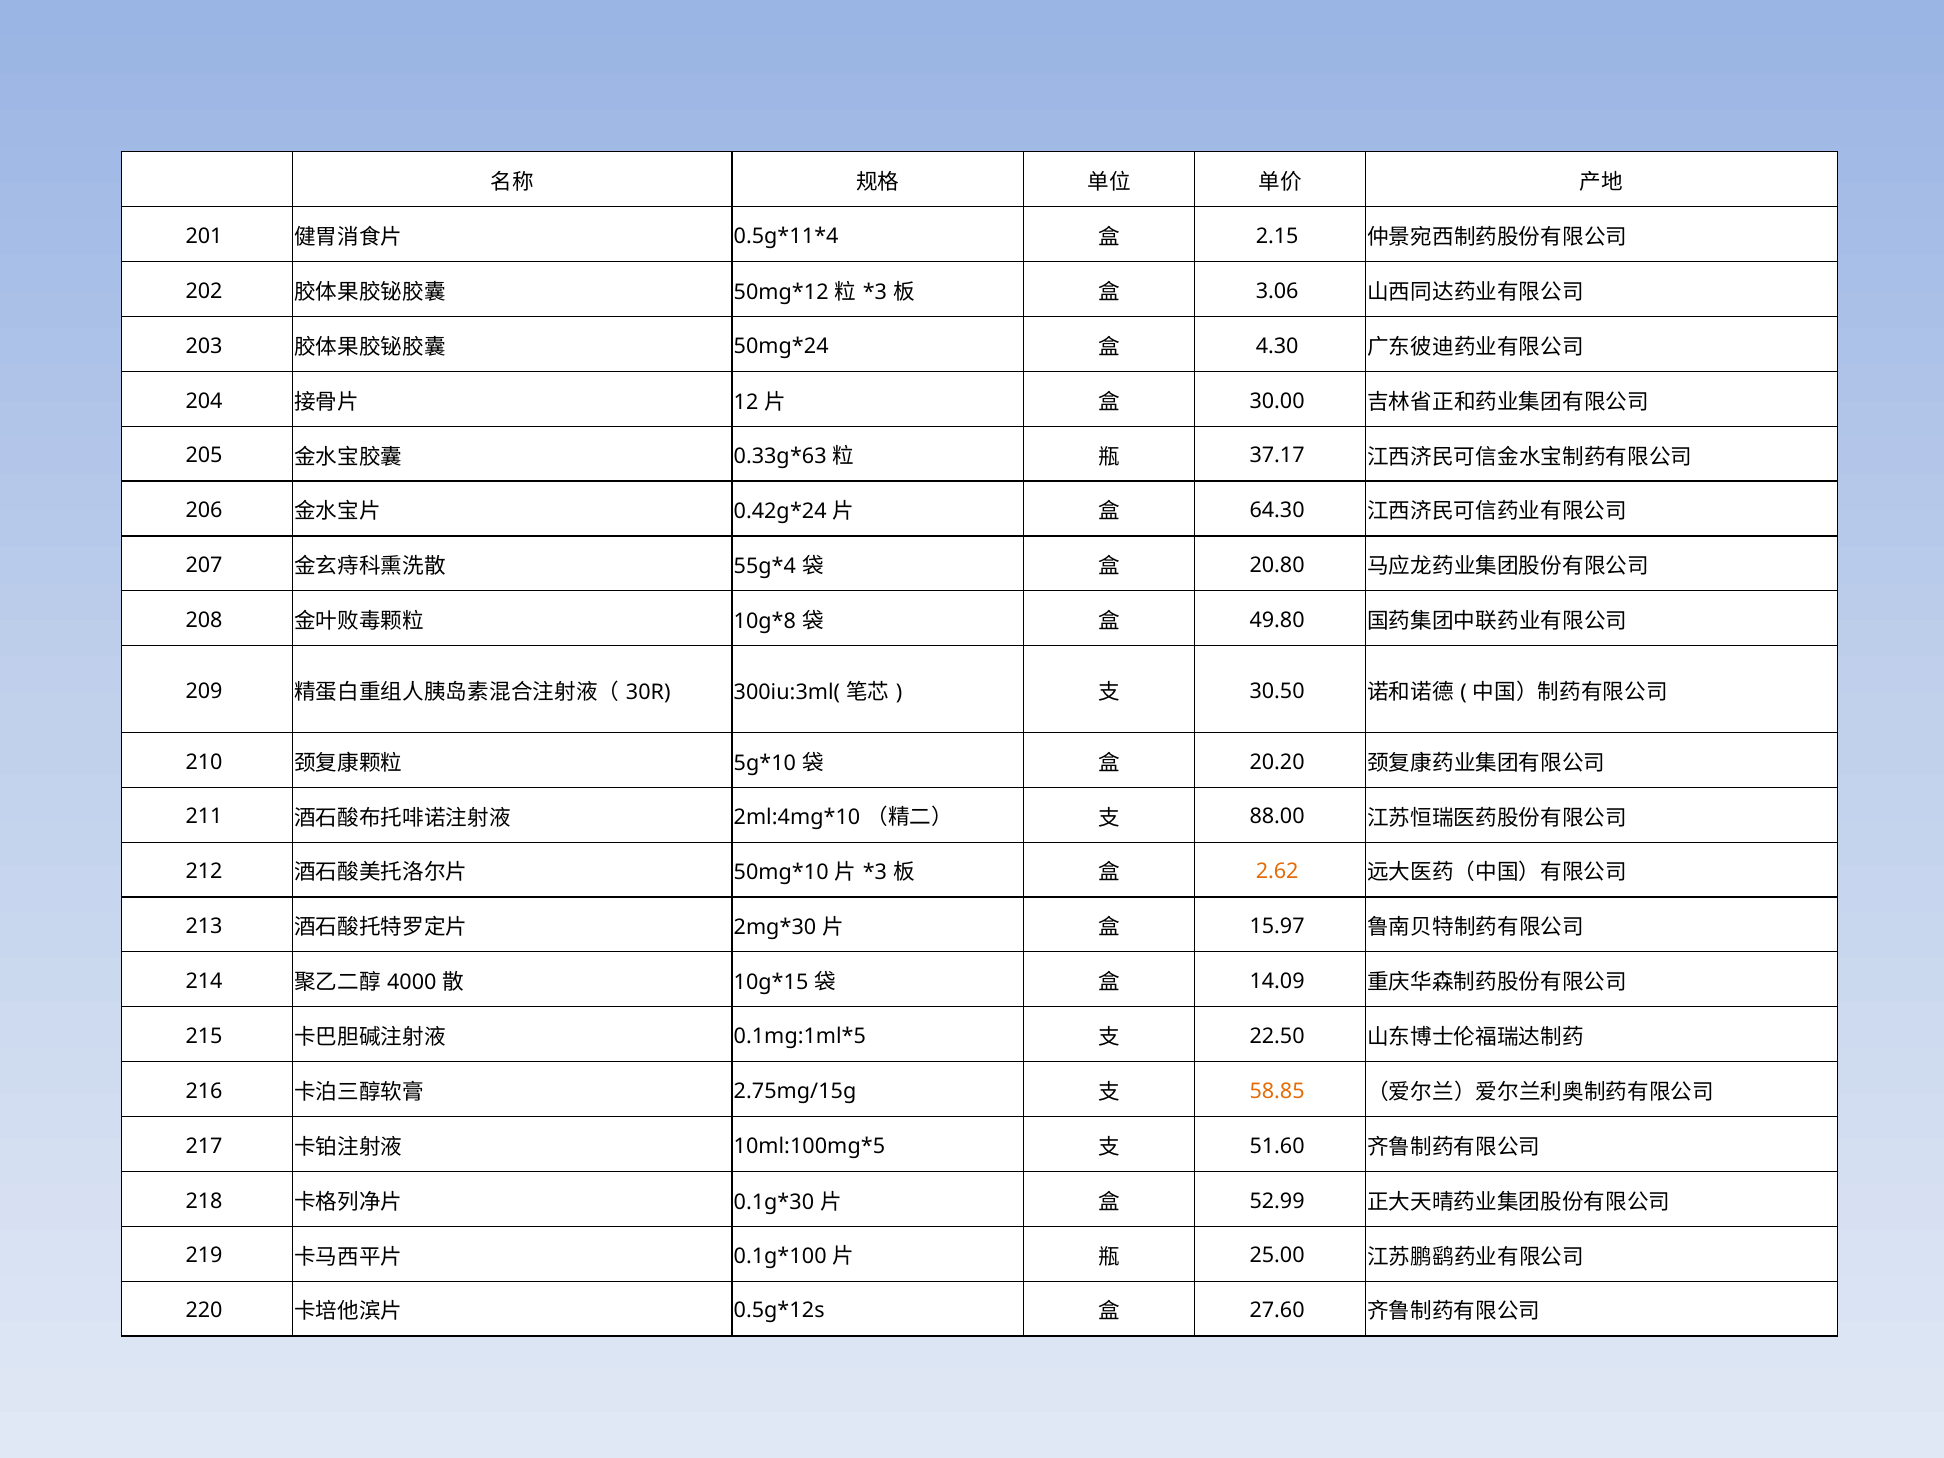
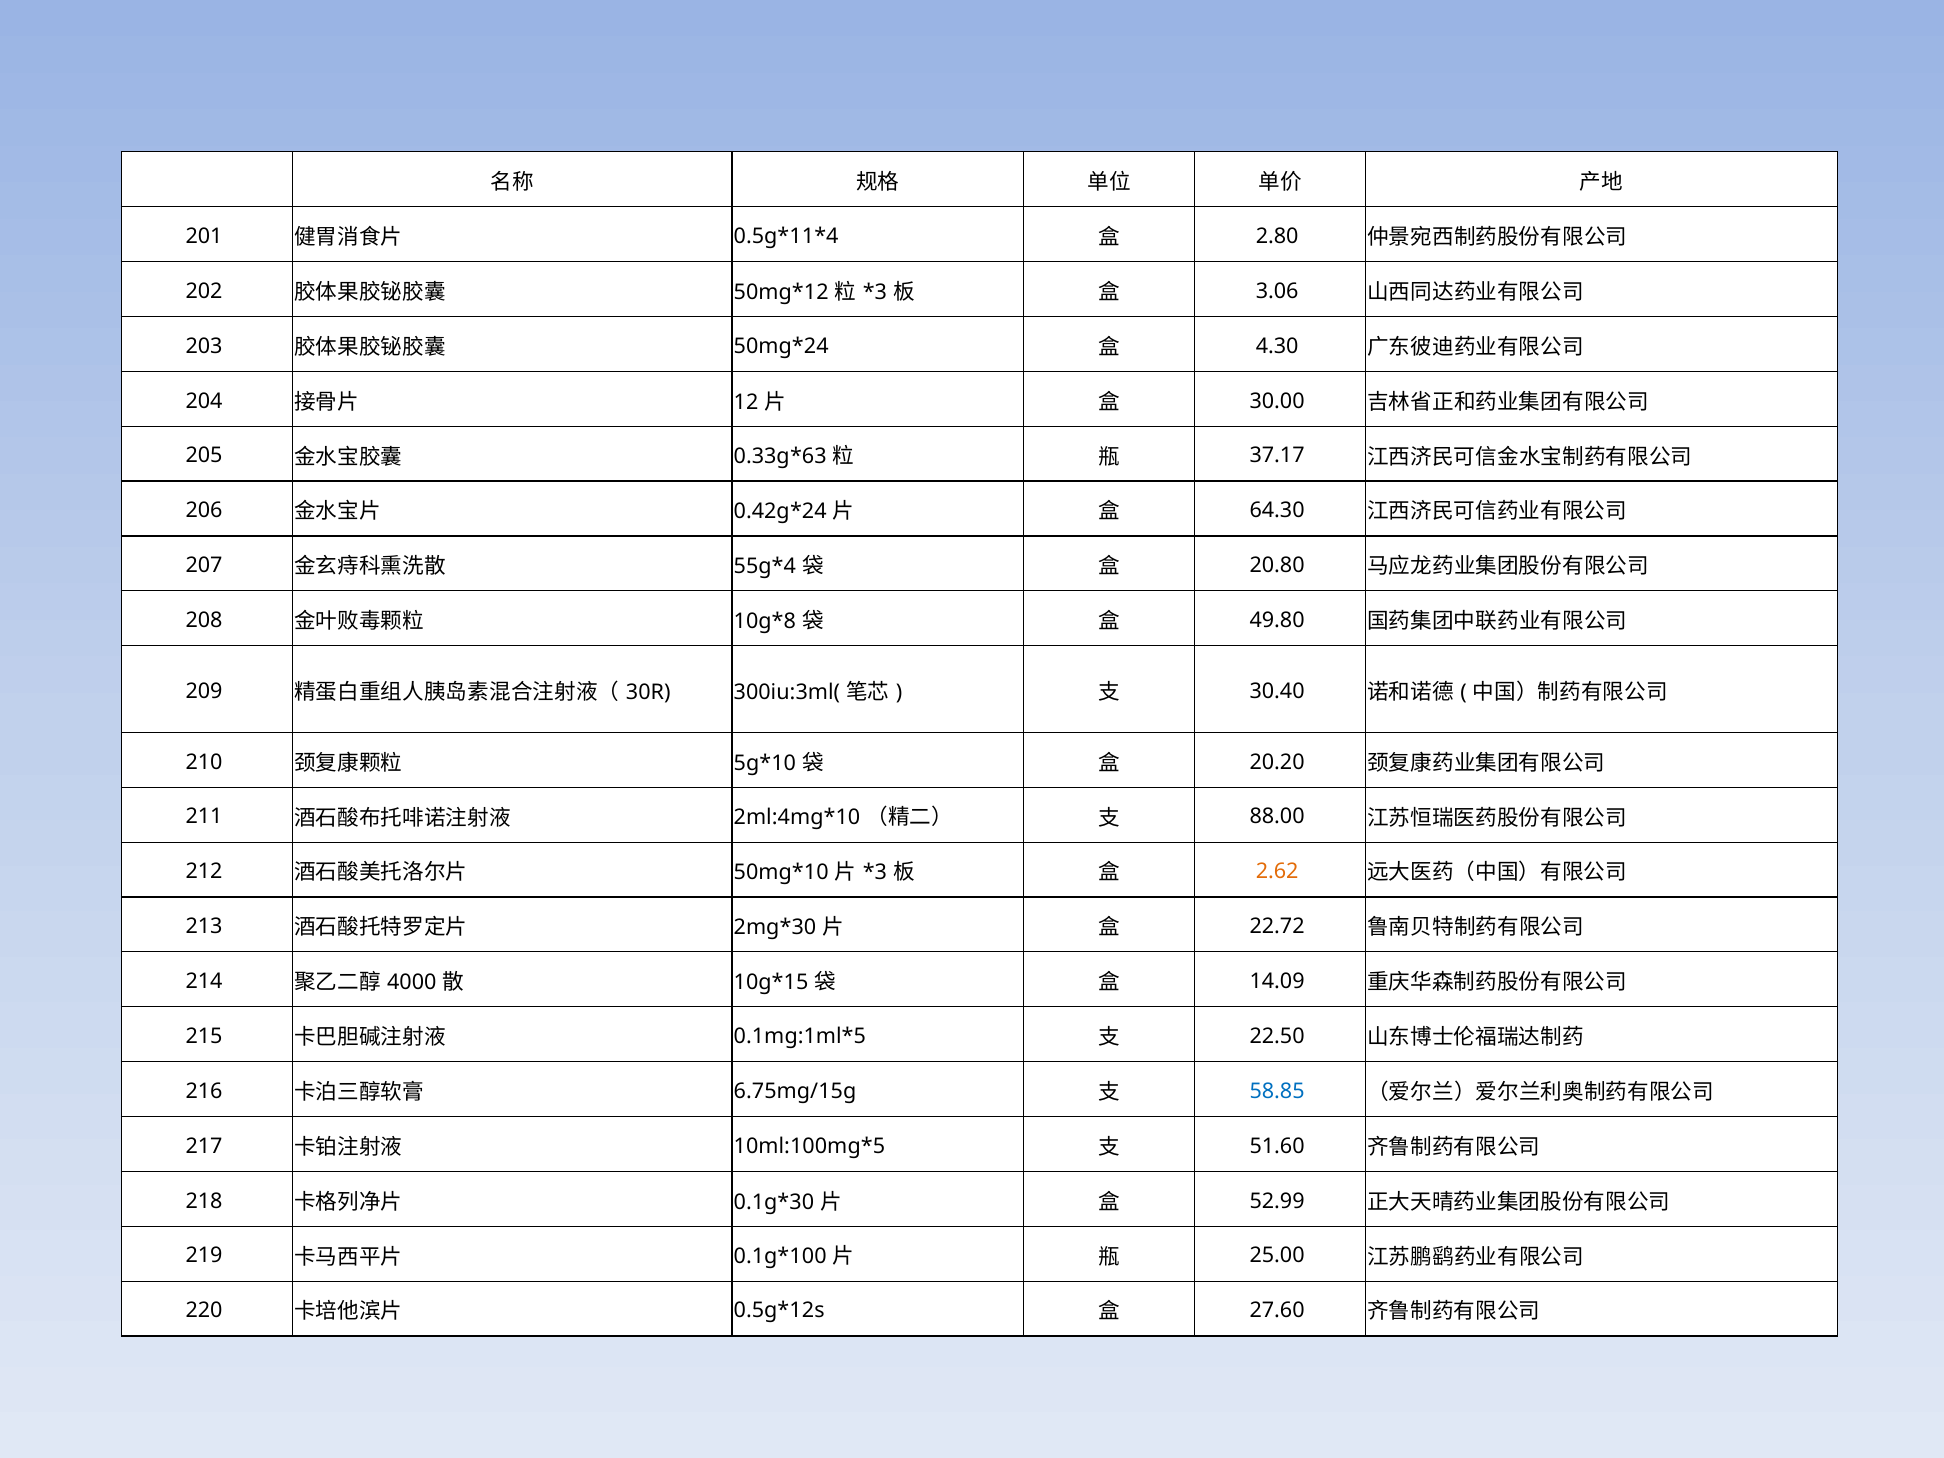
2.15: 2.15 -> 2.80 (1277, 236)
30.50: 30.50 -> 30.40 (1277, 691)
15.97: 15.97 -> 22.72 (1277, 927)
2.75mg/15g: 2.75mg/15g -> 6.75mg/15g (795, 1091)
58.85 colour: orange -> blue (1277, 1091)
